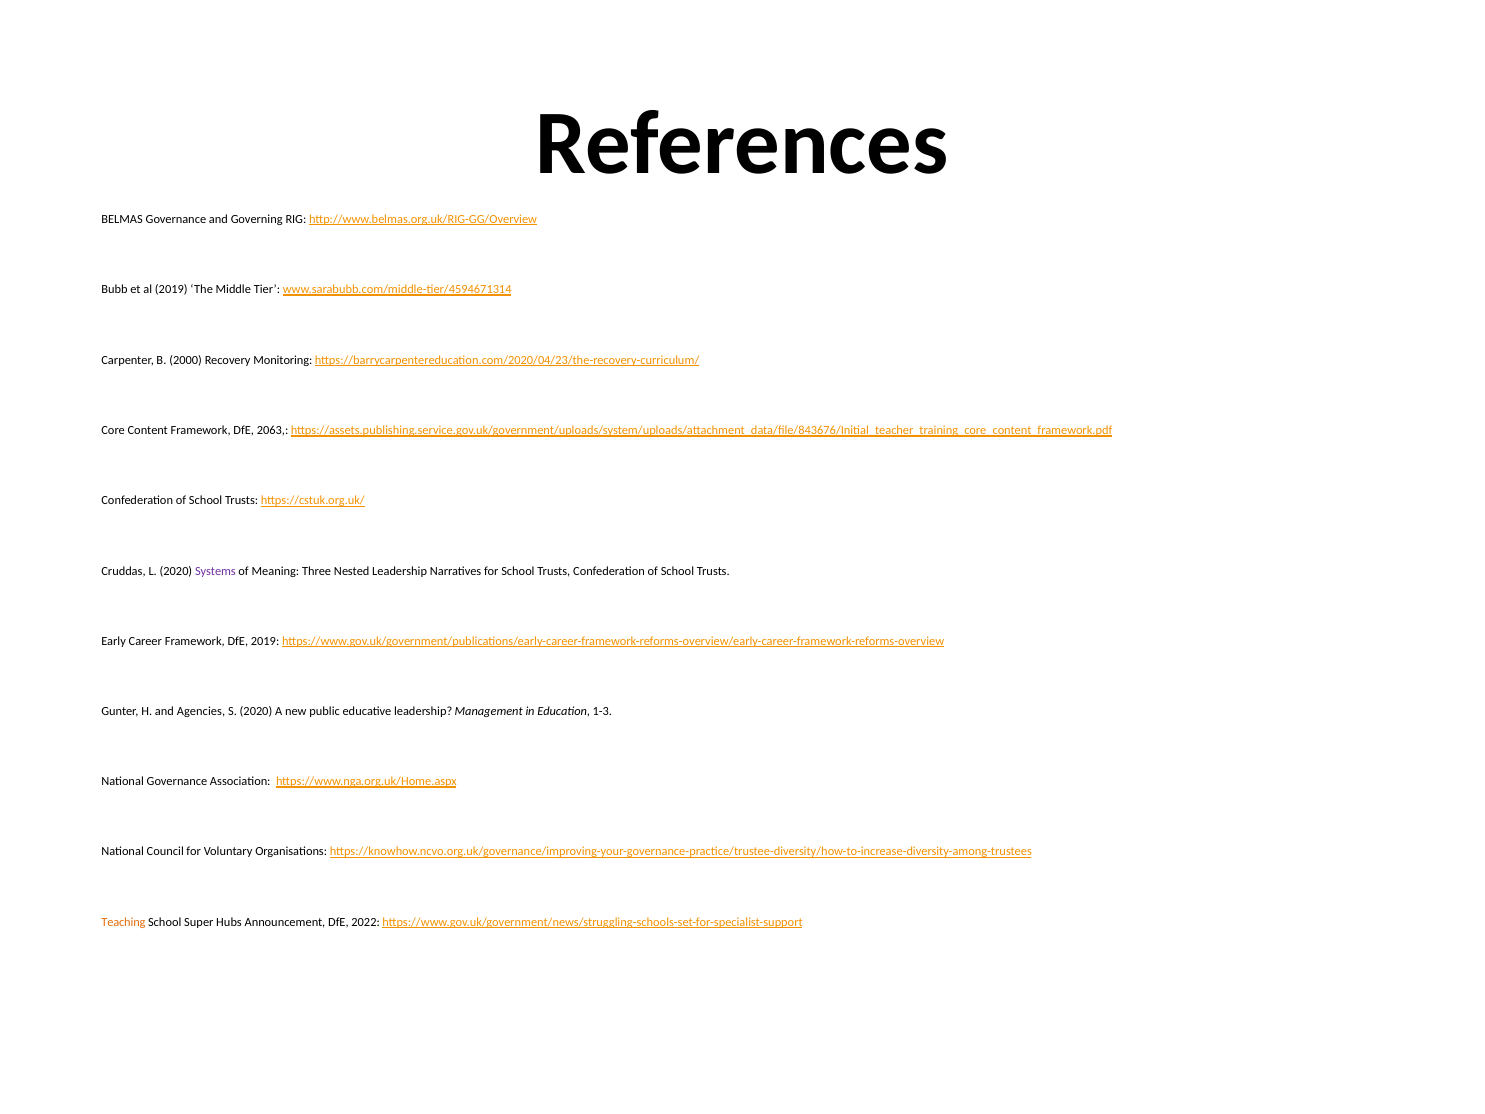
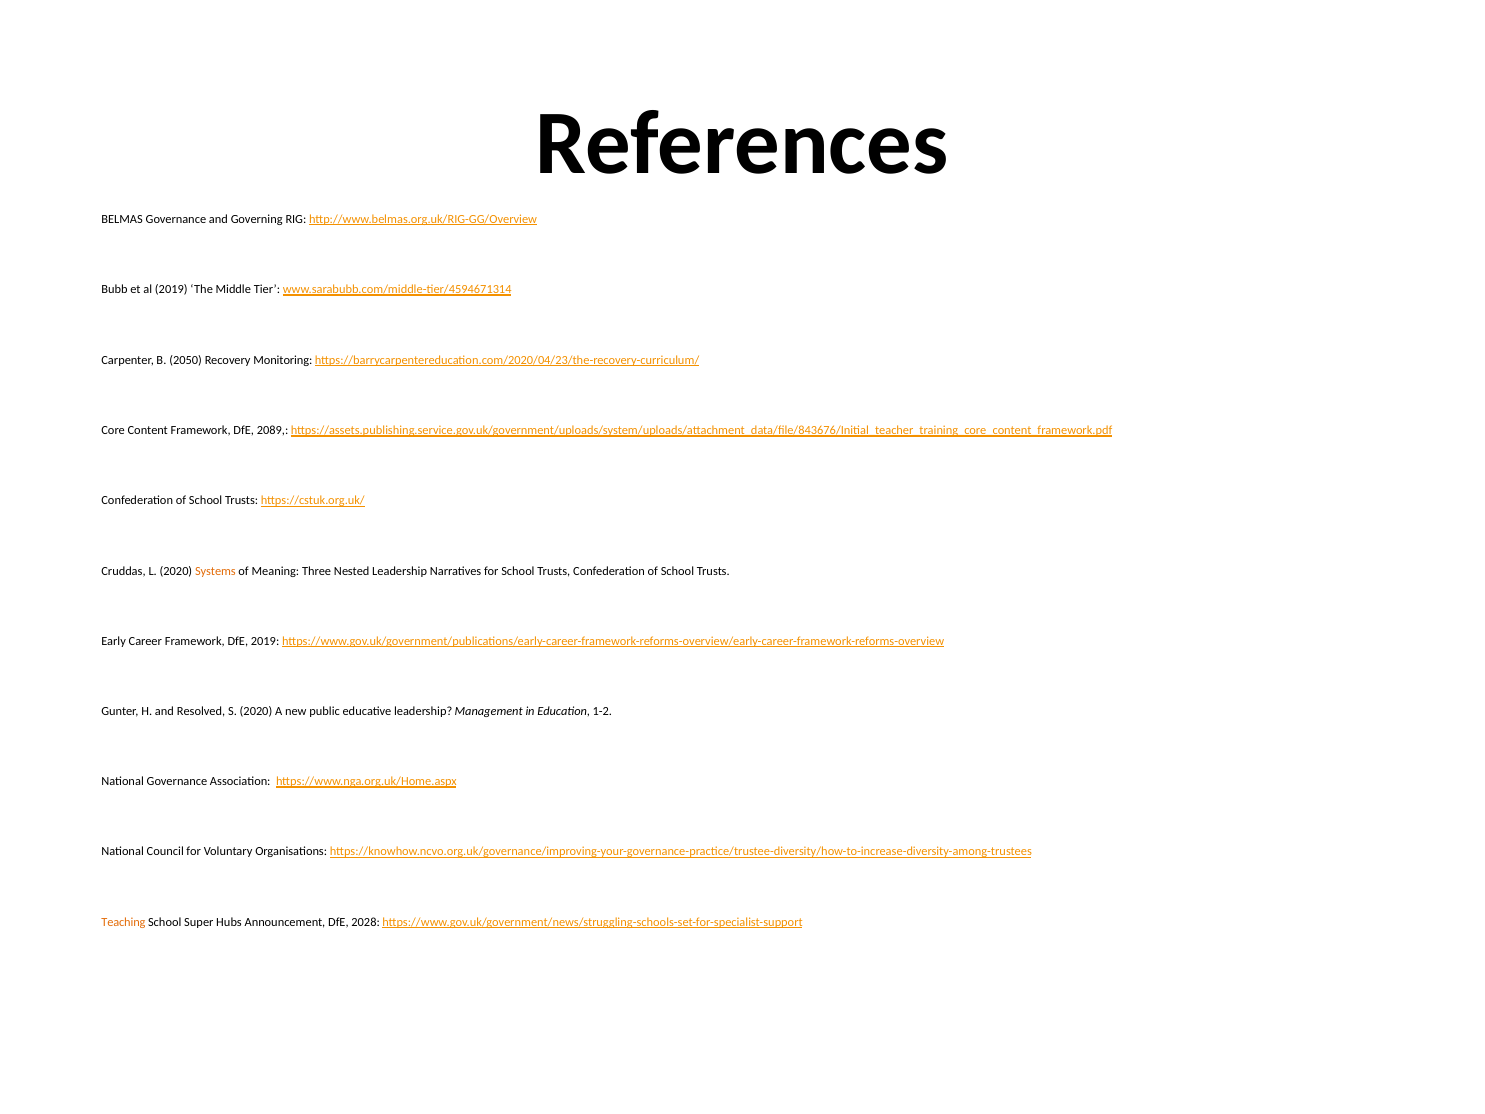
2000: 2000 -> 2050 (186, 360)
2063: 2063 -> 2089 (273, 430)
Systems colour: purple -> orange (215, 571)
Agencies: Agencies -> Resolved (201, 711)
1-3: 1-3 -> 1-2 (602, 711)
2022: 2022 -> 2028 (366, 922)
